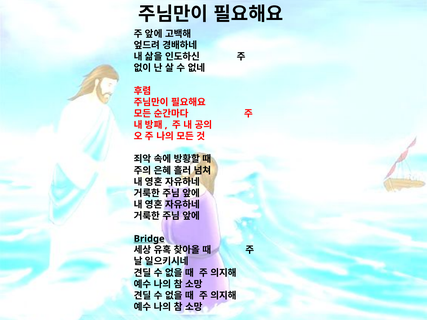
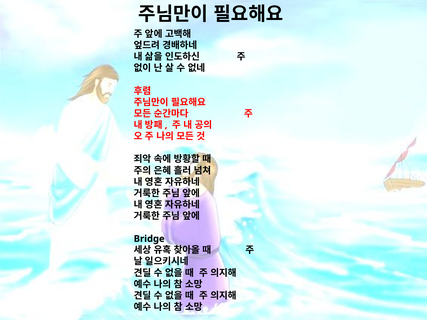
Bridge underline: present -> none (149, 239)
